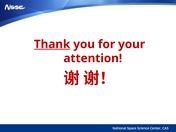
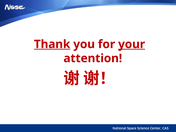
your underline: none -> present (132, 44)
